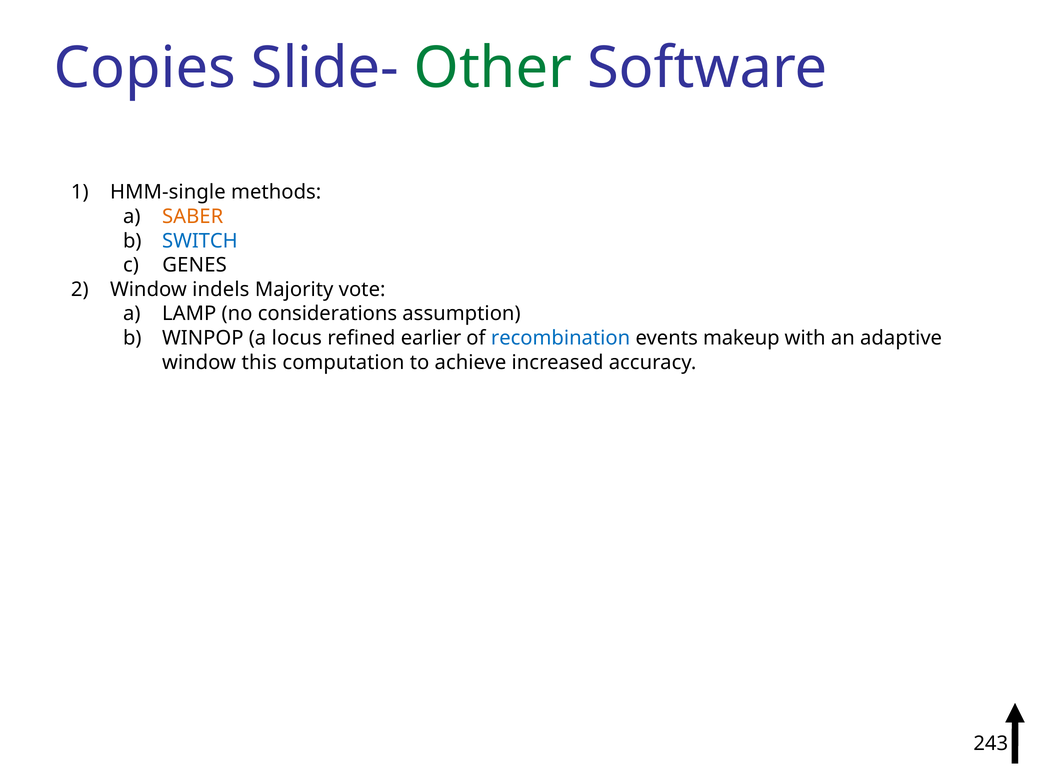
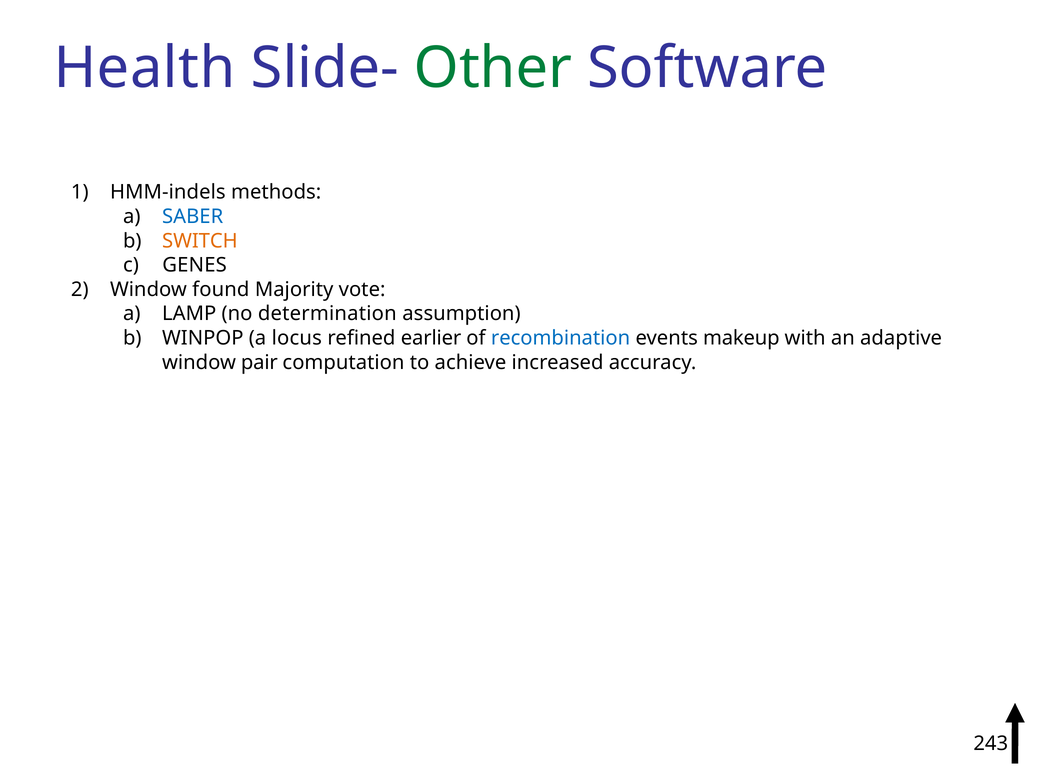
Copies: Copies -> Health (145, 68)
HMM-single: HMM-single -> HMM-indels (168, 192)
SABER colour: orange -> blue (193, 216)
SWITCH colour: blue -> orange (200, 241)
indels: indels -> found (221, 289)
considerations: considerations -> determination (327, 314)
this: this -> pair (259, 362)
